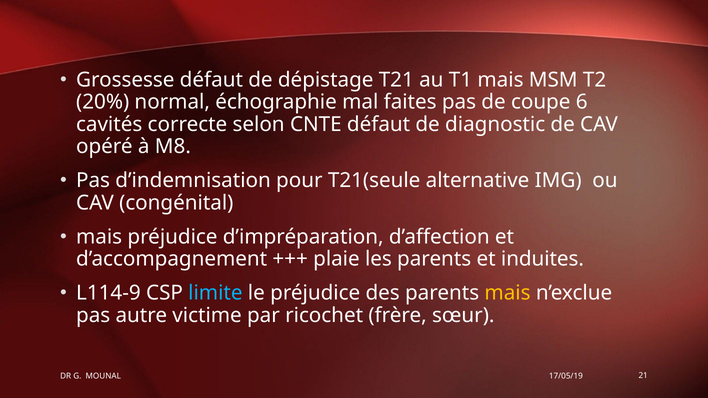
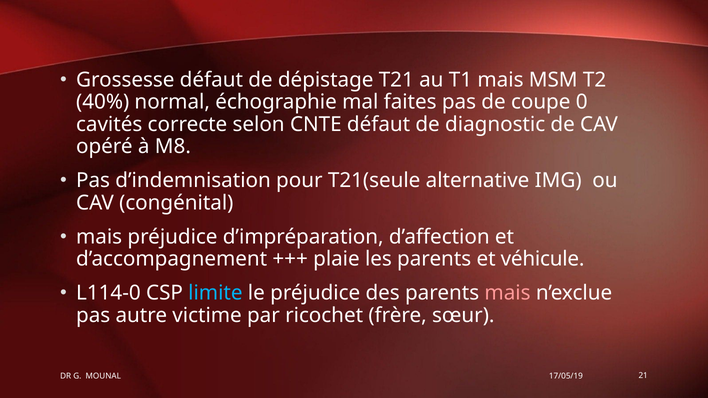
20%: 20% -> 40% (103, 102)
6: 6 -> 0 (582, 102)
induites: induites -> véhicule (543, 259)
L114-9: L114-9 -> L114-0 (108, 293)
mais colour: yellow -> pink (508, 293)
